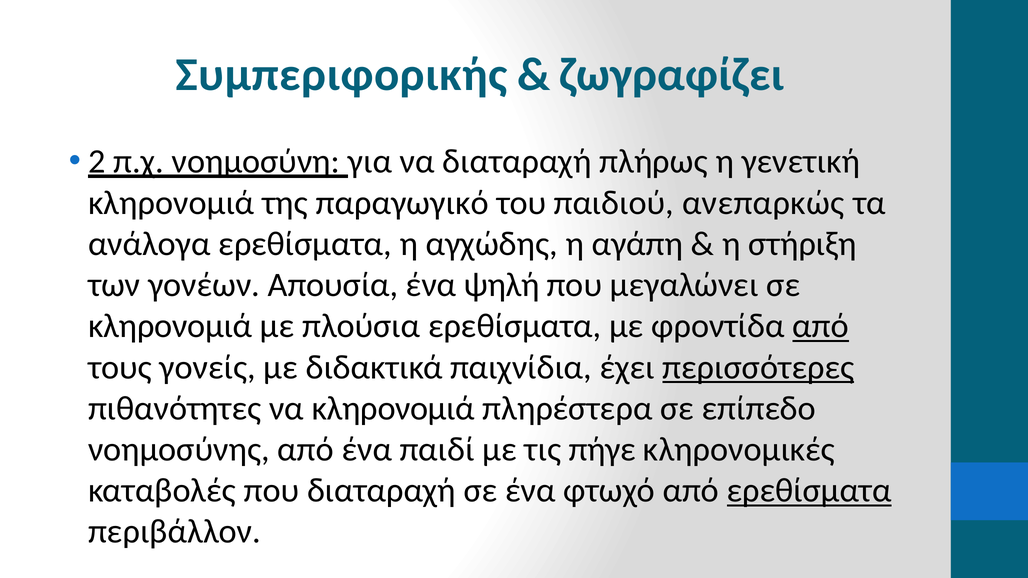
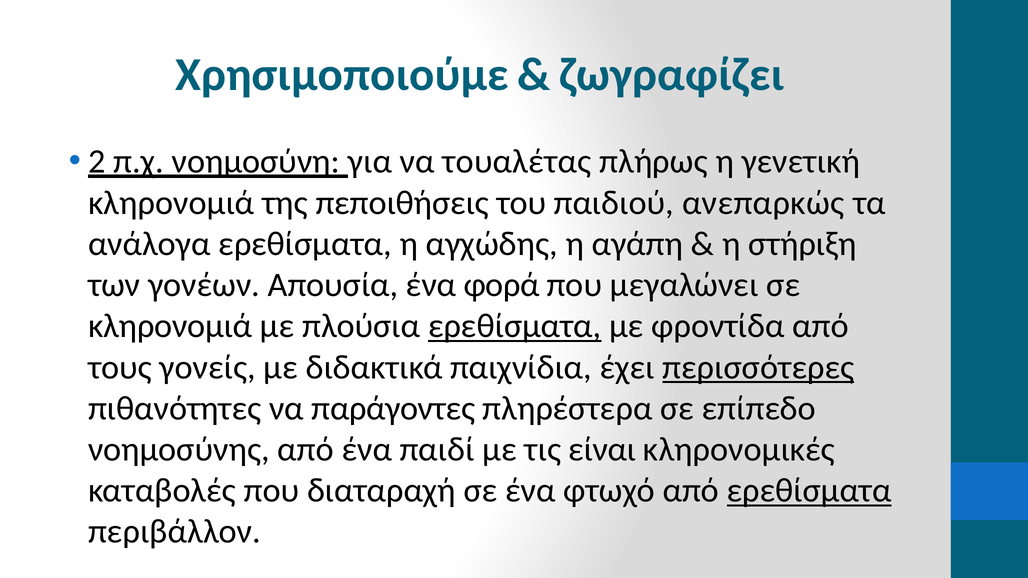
Συμπεριφορικής: Συμπεριφορικής -> Χρησιμοποιούμε (342, 75)
να διαταραχή: διαταραχή -> τουαλέτας (517, 162)
παραγωγικό: παραγωγικό -> πεποιθήσεις (402, 203)
ψηλή: ψηλή -> φορά (502, 285)
ερεθίσματα underline: none -> present (515, 326)
από underline: present -> none (821, 326)
να κληρονομιά: κληρονομιά -> παράγοντες (393, 409)
πήγε: πήγε -> είναι (602, 450)
